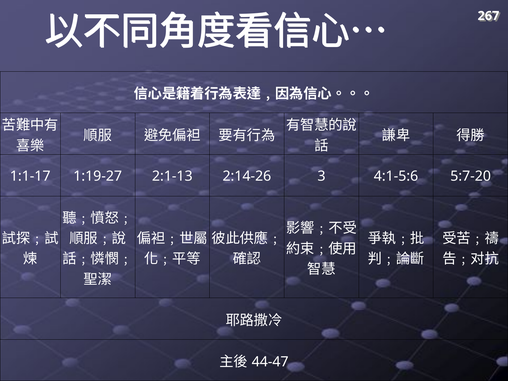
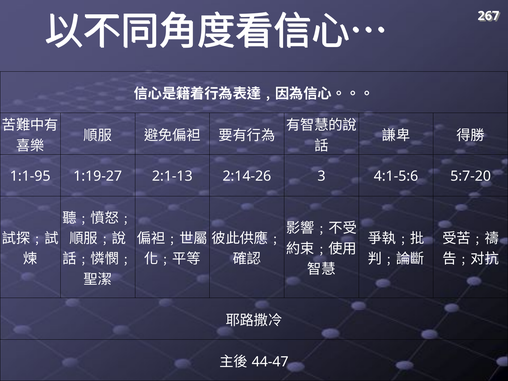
1:1-17: 1:1-17 -> 1:1-95 (30, 176)
